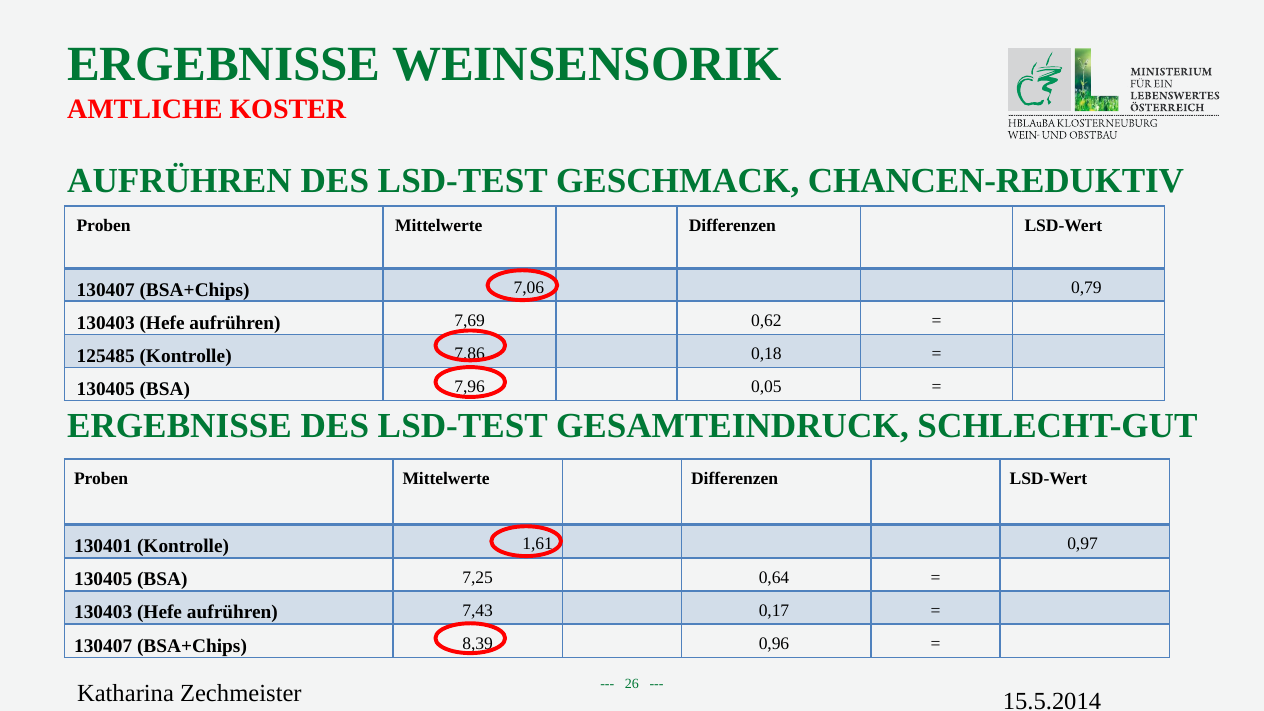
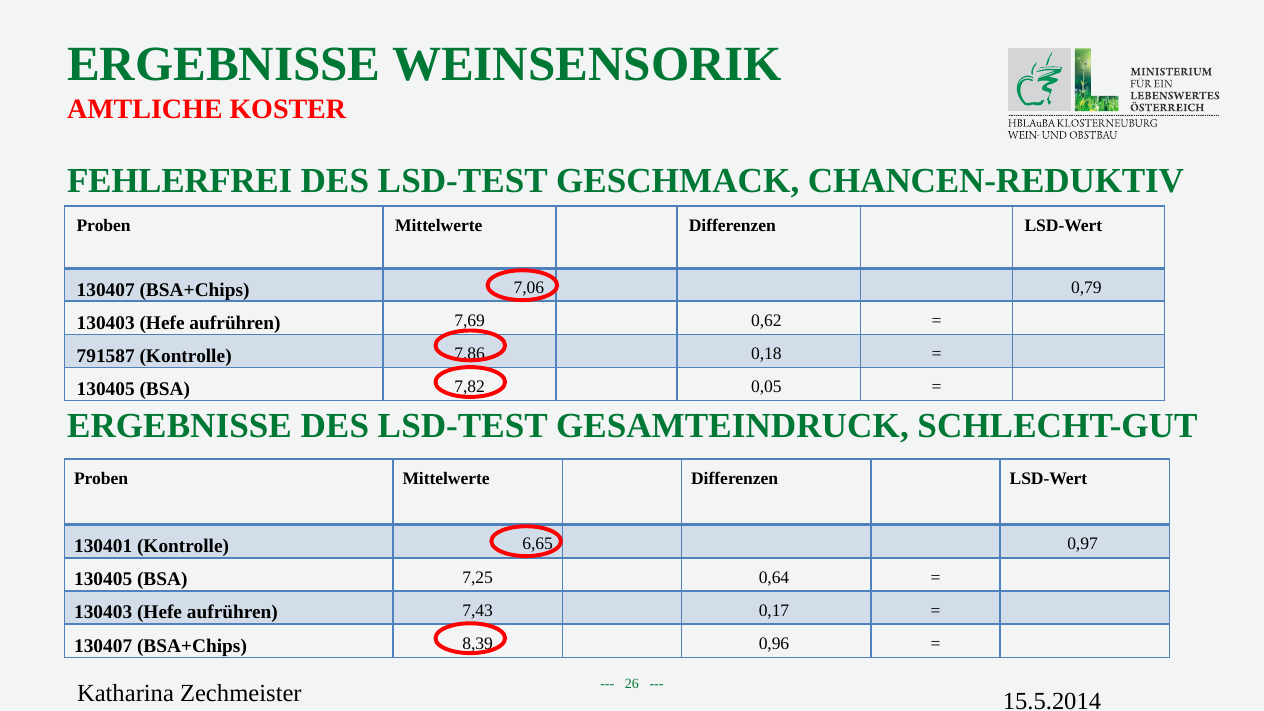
AUFRÜHREN: AUFRÜHREN -> FEHLERFREI (180, 181)
125485: 125485 -> 791587 (106, 356)
7,96: 7,96 -> 7,82 (470, 387)
1,61: 1,61 -> 6,65 (538, 544)
